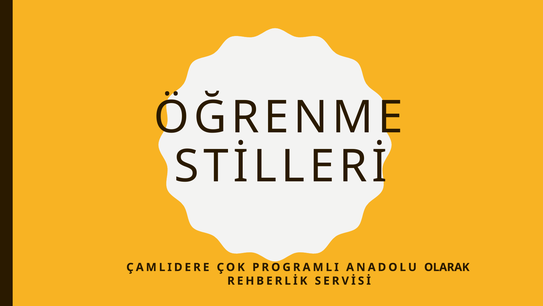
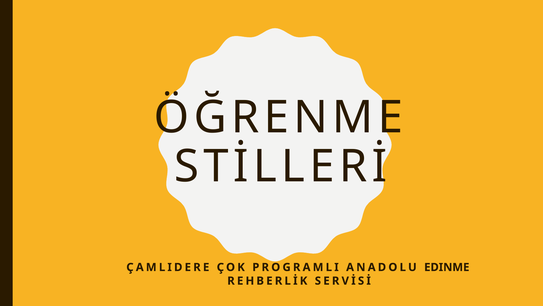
OLARAK: OLARAK -> EDINME (447, 267)
